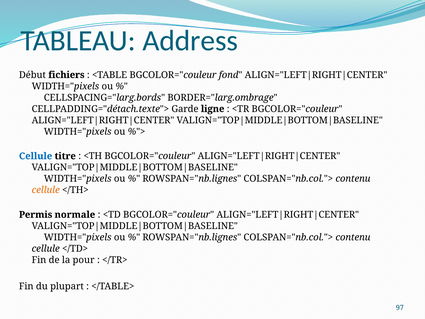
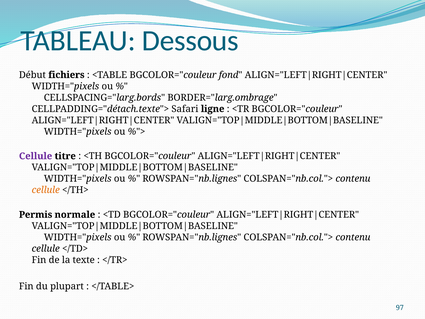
Address: Address -> Dessous (190, 41)
Garde: Garde -> Safari (185, 109)
Cellule colour: blue -> purple (36, 156)
pour: pour -> texte (84, 260)
